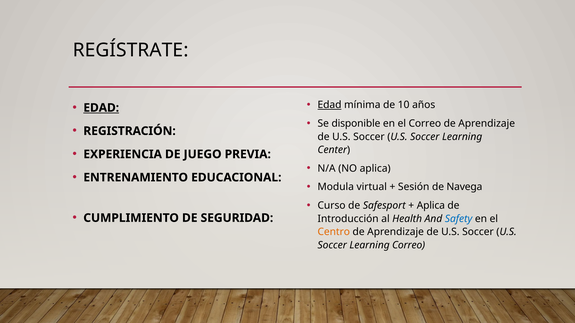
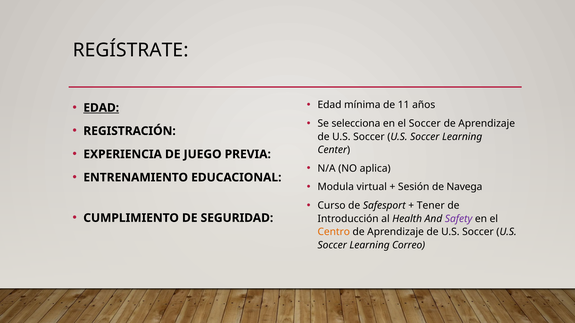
Edad underline: present -> none (330, 105)
10: 10 -> 11 (404, 105)
disponible: disponible -> selecciona (356, 124)
el Correo: Correo -> Soccer (425, 124)
Aplica: Aplica -> Tener (431, 206)
Safety colour: blue -> purple (459, 219)
